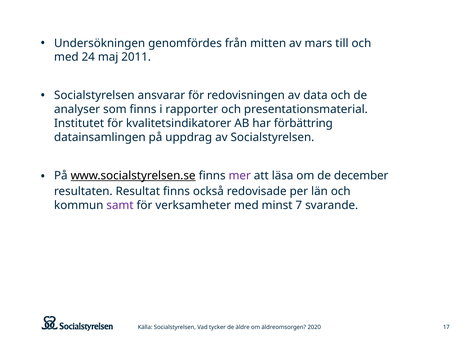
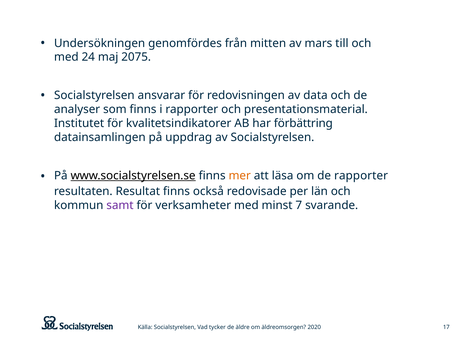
2011: 2011 -> 2075 (136, 57)
mer colour: purple -> orange (240, 175)
de december: december -> rapporter (361, 175)
